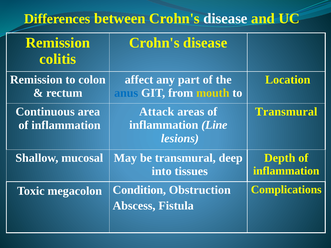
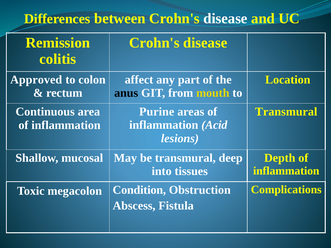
Remission: Remission -> Approved (36, 80)
anus colour: blue -> black (126, 93)
Attack: Attack -> Purine (157, 112)
Line: Line -> Acid (214, 125)
